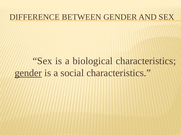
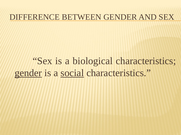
social underline: none -> present (72, 73)
